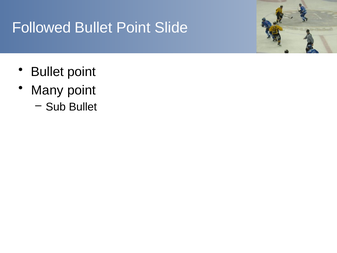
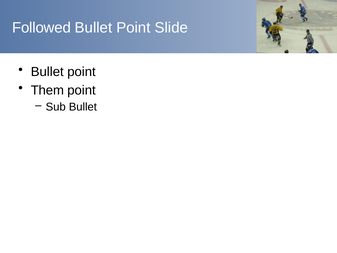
Many: Many -> Them (47, 90)
